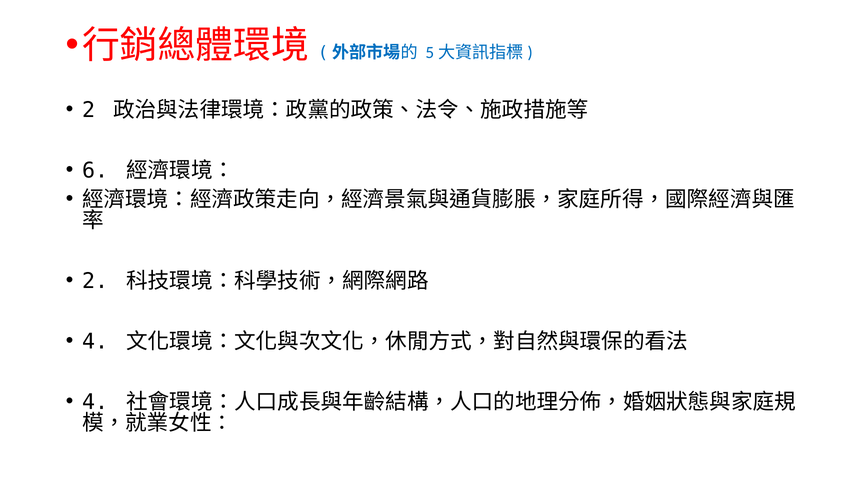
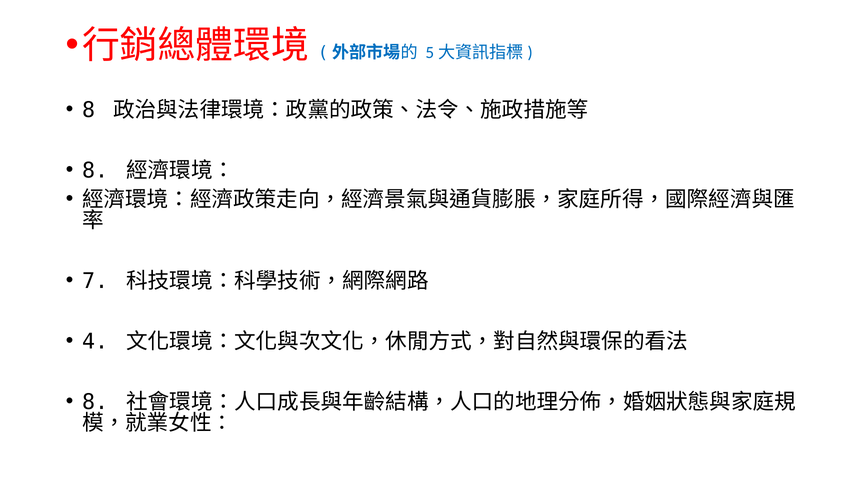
2: 2 -> 8 (89, 110)
6: 6 -> 8 (95, 171)
2: 2 -> 7 (95, 281)
4: 4 -> 8 (95, 402)
